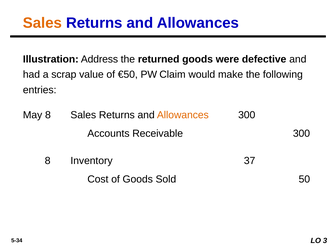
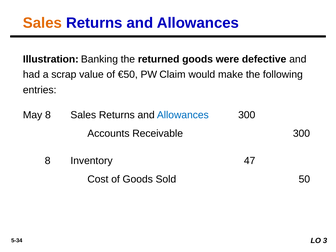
Address: Address -> Banking (99, 59)
Allowances colour: orange -> blue (183, 115)
37: 37 -> 47 (250, 161)
